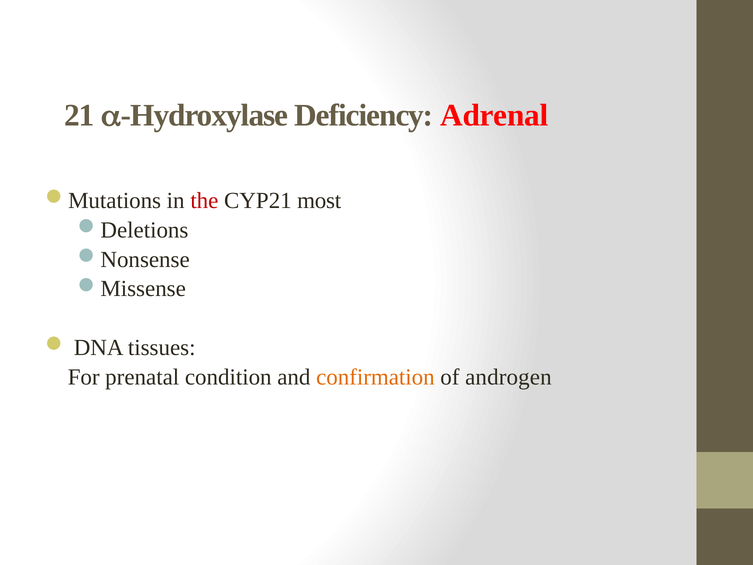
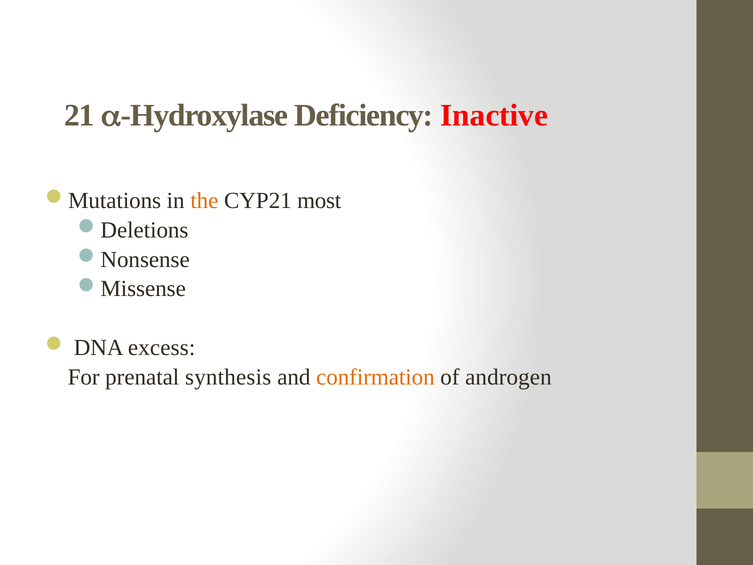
Adrenal: Adrenal -> Inactive (494, 115)
the colour: red -> orange (204, 200)
tissues: tissues -> excess (162, 348)
condition: condition -> synthesis (228, 377)
